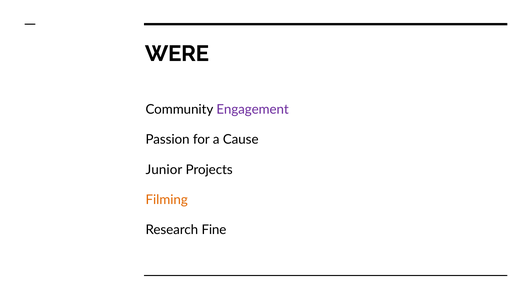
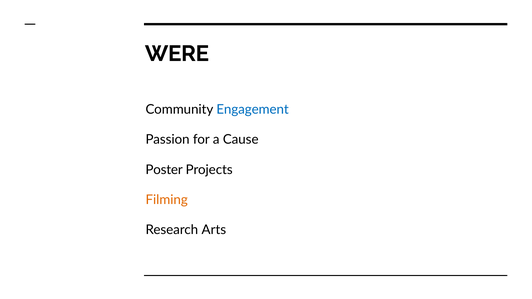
Engagement colour: purple -> blue (253, 109)
Junior: Junior -> Poster (164, 170)
Fine: Fine -> Arts (214, 230)
